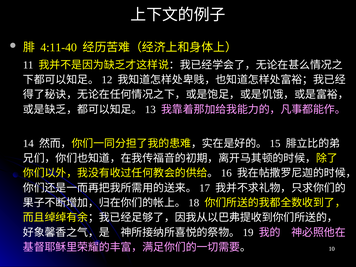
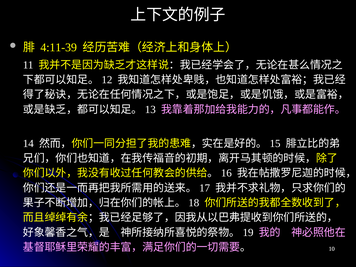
4:11-40: 4:11-40 -> 4:11-39 (59, 47)
